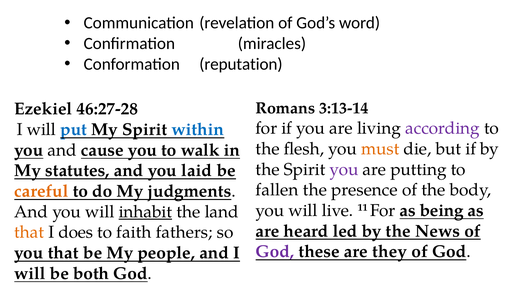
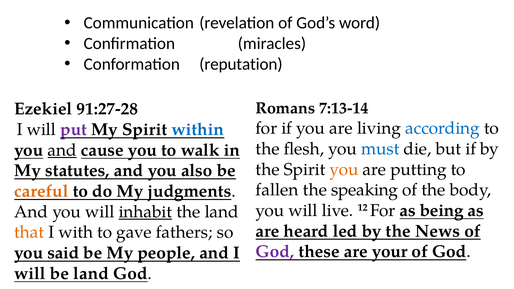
3:13-14: 3:13-14 -> 7:13-14 (344, 108)
46:27-28: 46:27-28 -> 91:27-28 (107, 109)
according colour: purple -> blue (443, 128)
put colour: blue -> purple (74, 130)
must colour: orange -> blue (380, 149)
and underline: none -> present (62, 150)
you colour: purple -> orange (344, 169)
laid: laid -> also (197, 171)
presence: presence -> speaking (365, 190)
11: 11 -> 12 (363, 208)
does: does -> with (76, 232)
faith: faith -> gave (134, 232)
they: they -> your (390, 252)
you that: that -> said (63, 253)
be both: both -> land (91, 274)
